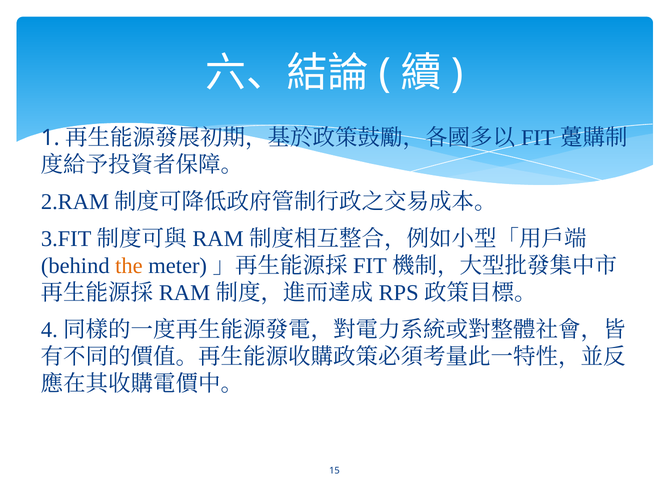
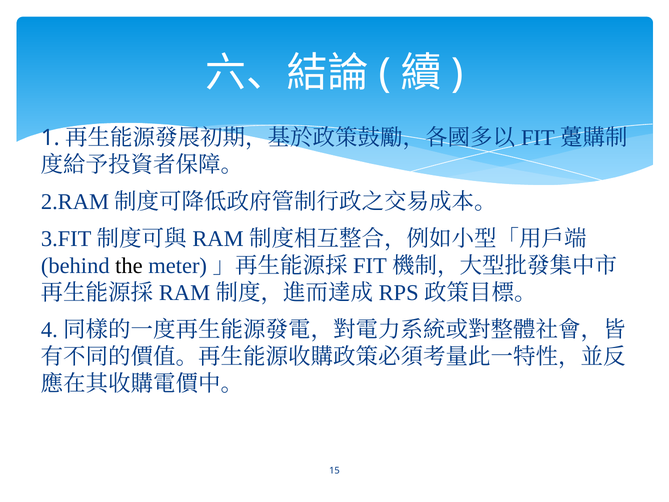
the colour: orange -> black (129, 266)
